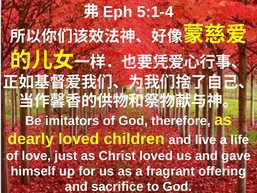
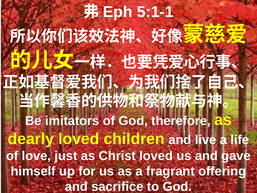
5:1-4: 5:1-4 -> 5:1-1 (155, 12)
